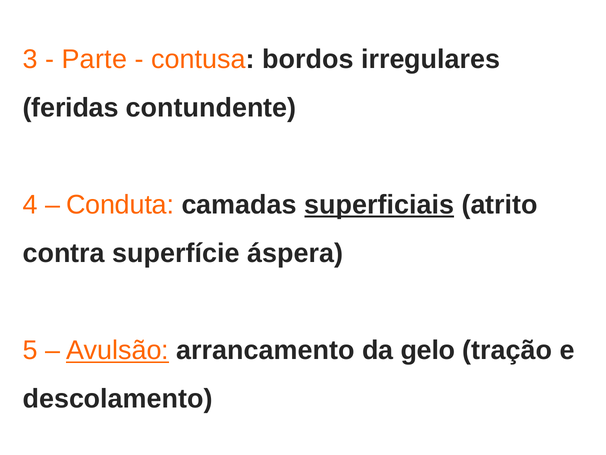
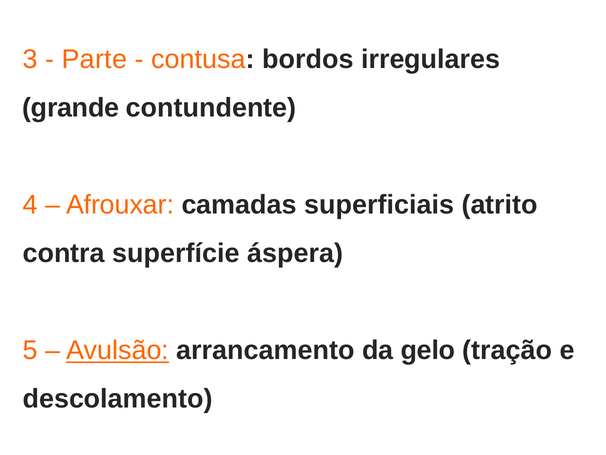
feridas: feridas -> grande (71, 108)
Conduta: Conduta -> Afrouxar (120, 205)
superficiais underline: present -> none (379, 205)
